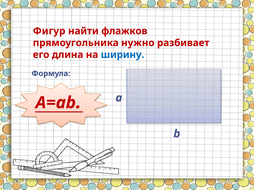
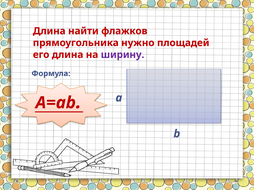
Фигур: Фигур -> Длина (49, 31)
разбивает: разбивает -> площадей (183, 43)
ширину colour: blue -> purple (122, 55)
